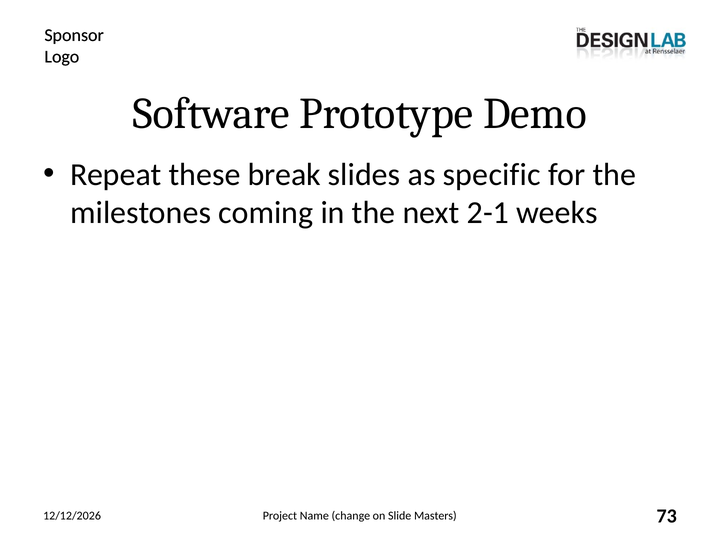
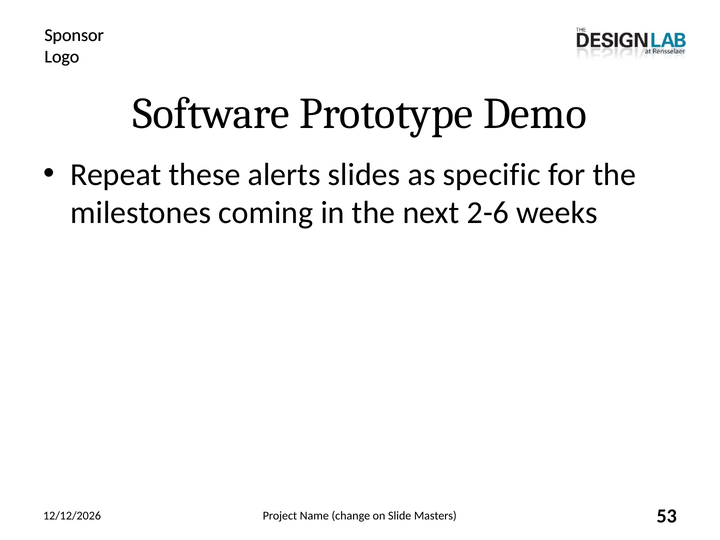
break: break -> alerts (284, 174)
2-1: 2-1 -> 2-6 (488, 213)
73: 73 -> 53 (667, 516)
